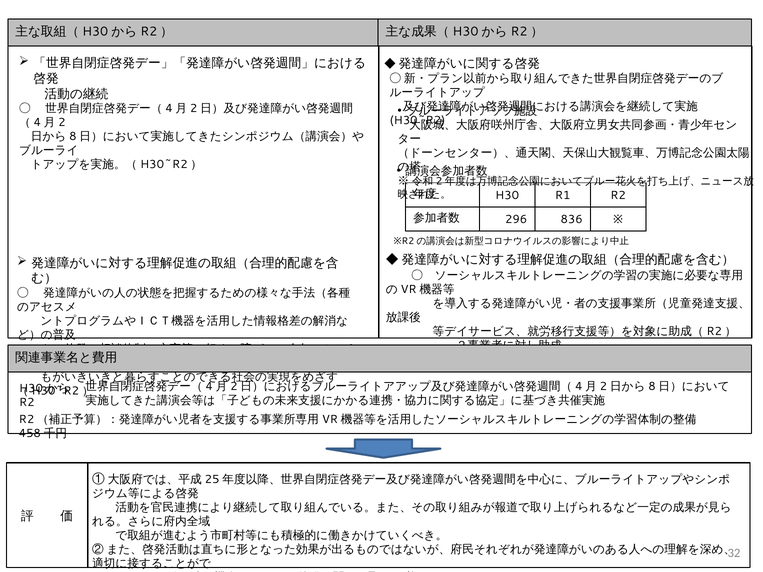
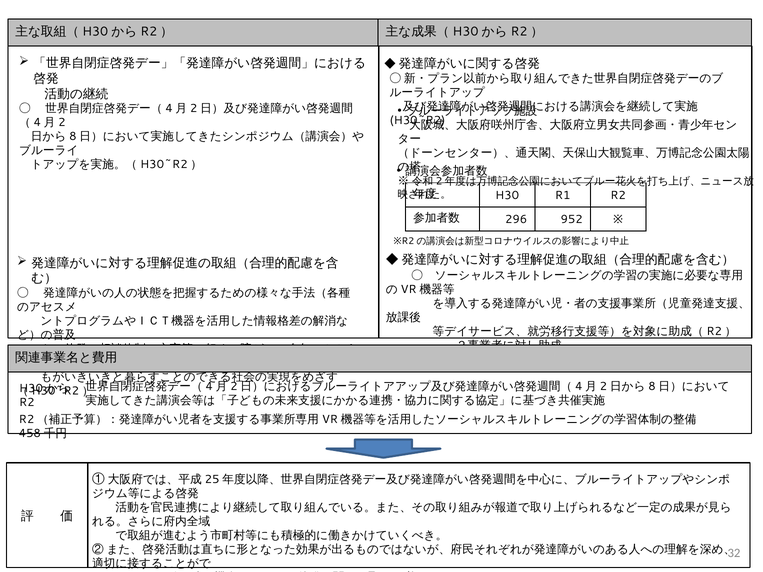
836: 836 -> 952 (572, 220)
